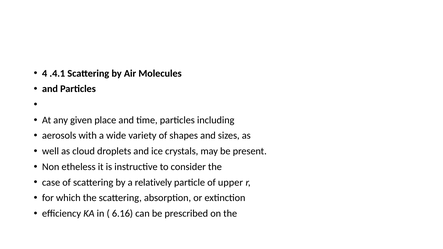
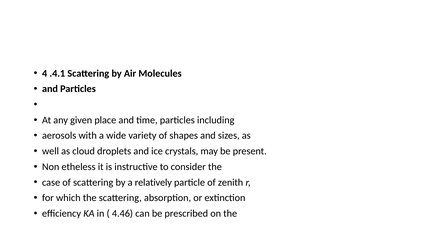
upper: upper -> zenith (231, 182)
6.16: 6.16 -> 4.46 (122, 214)
